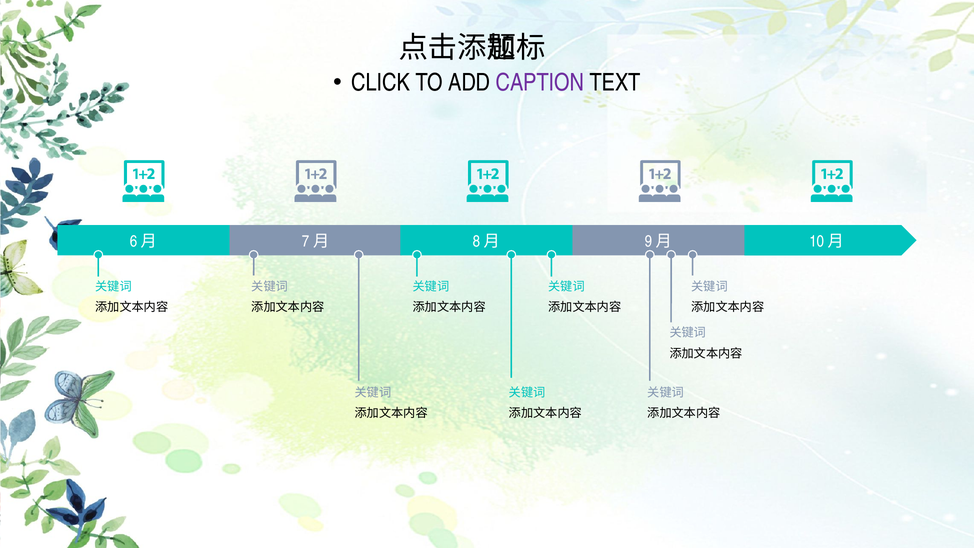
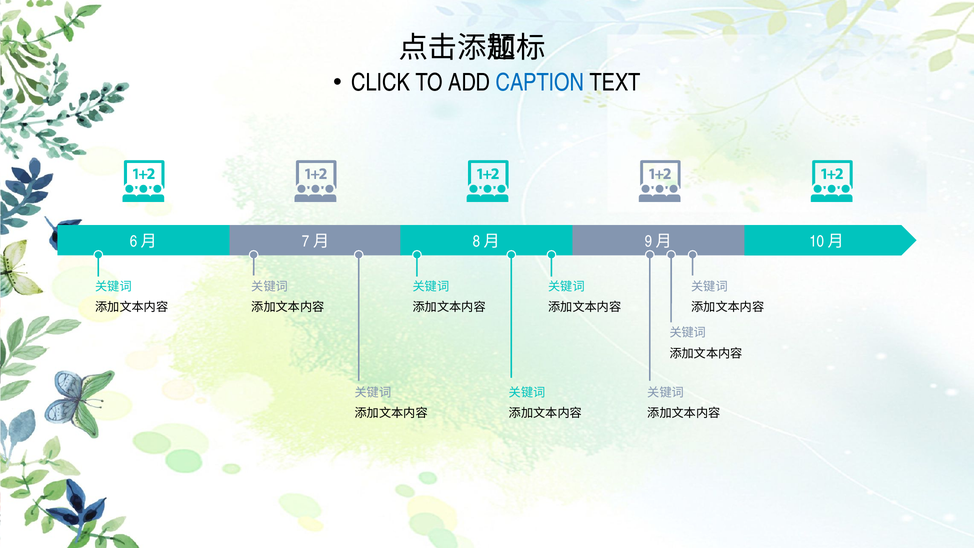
CAPTION colour: purple -> blue (540, 83)
